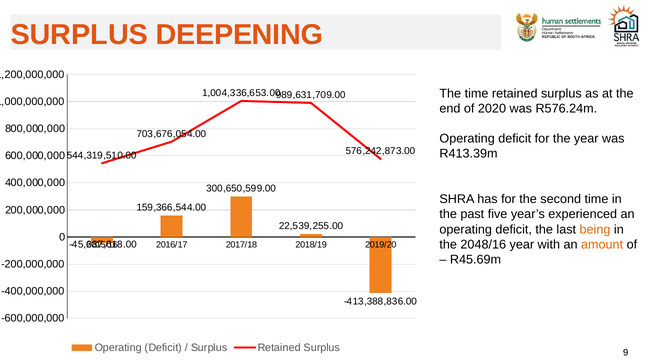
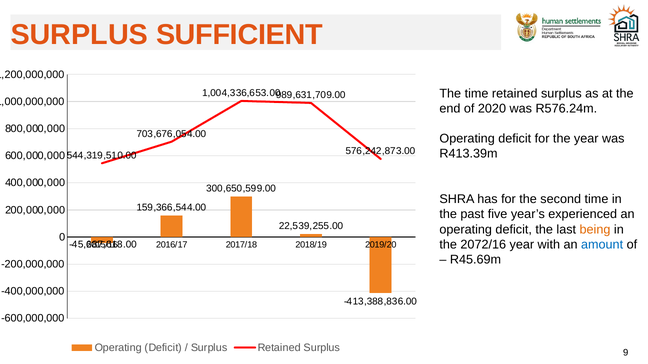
DEEPENING: DEEPENING -> SUFFICIENT (239, 35)
2048/16: 2048/16 -> 2072/16 (483, 245)
amount colour: orange -> blue (602, 245)
